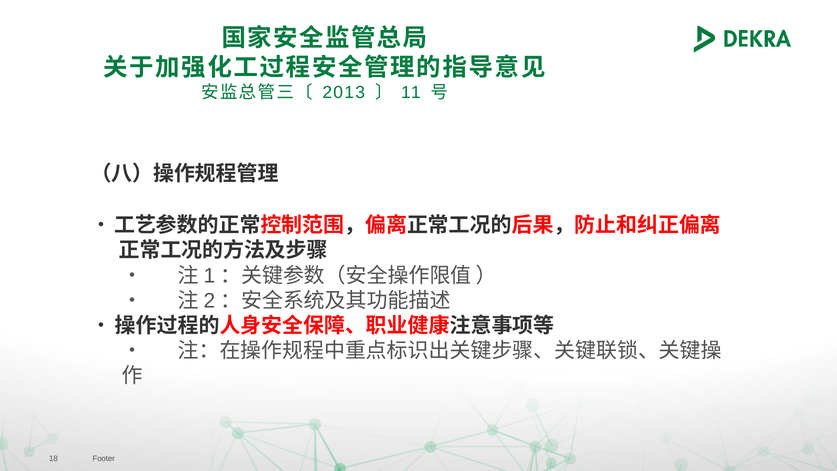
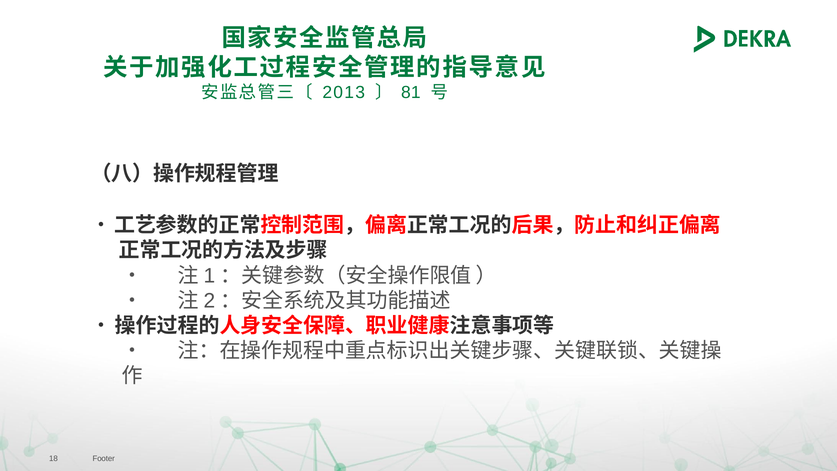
11: 11 -> 81 (411, 93)
